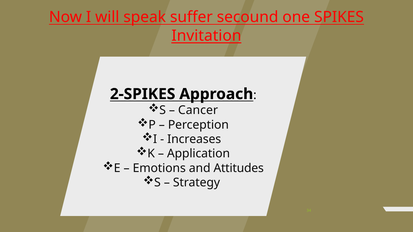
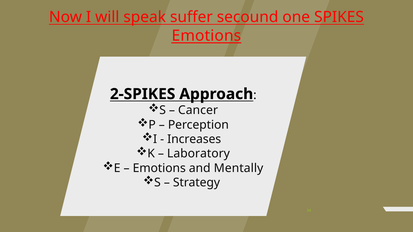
Invitation: Invitation -> Emotions (206, 36)
Application: Application -> Laboratory (198, 154)
Attitudes: Attitudes -> Mentally (239, 168)
